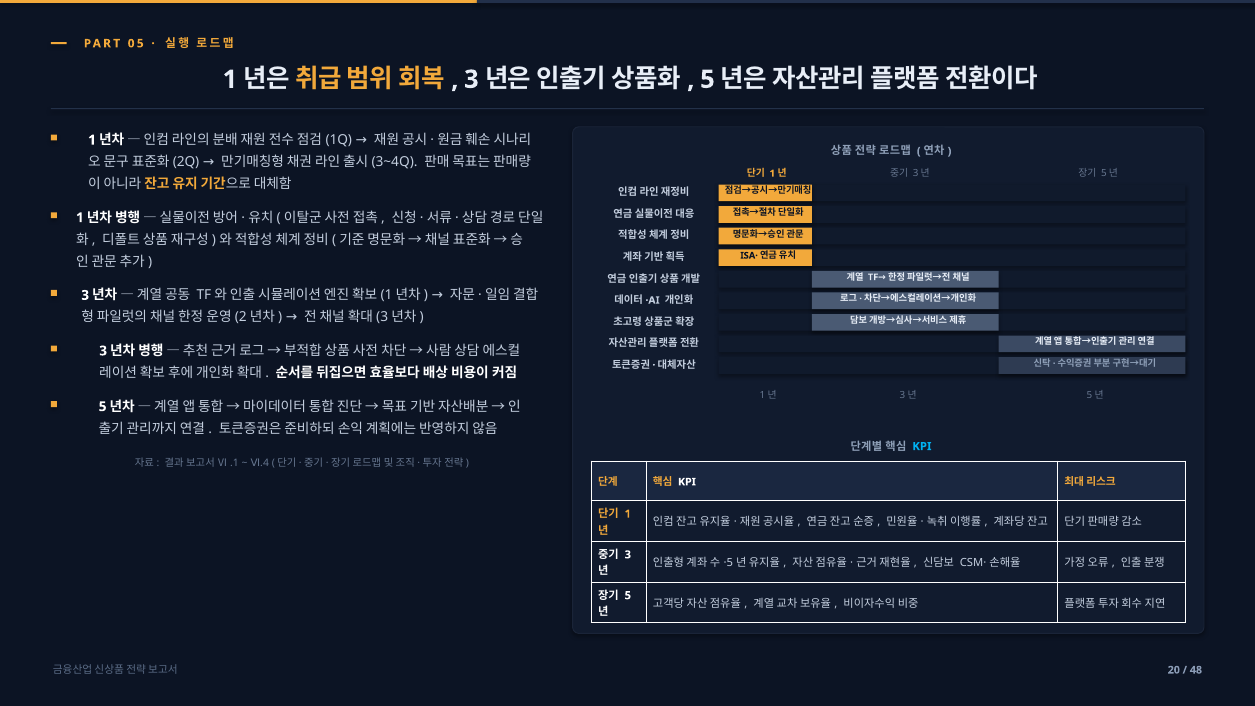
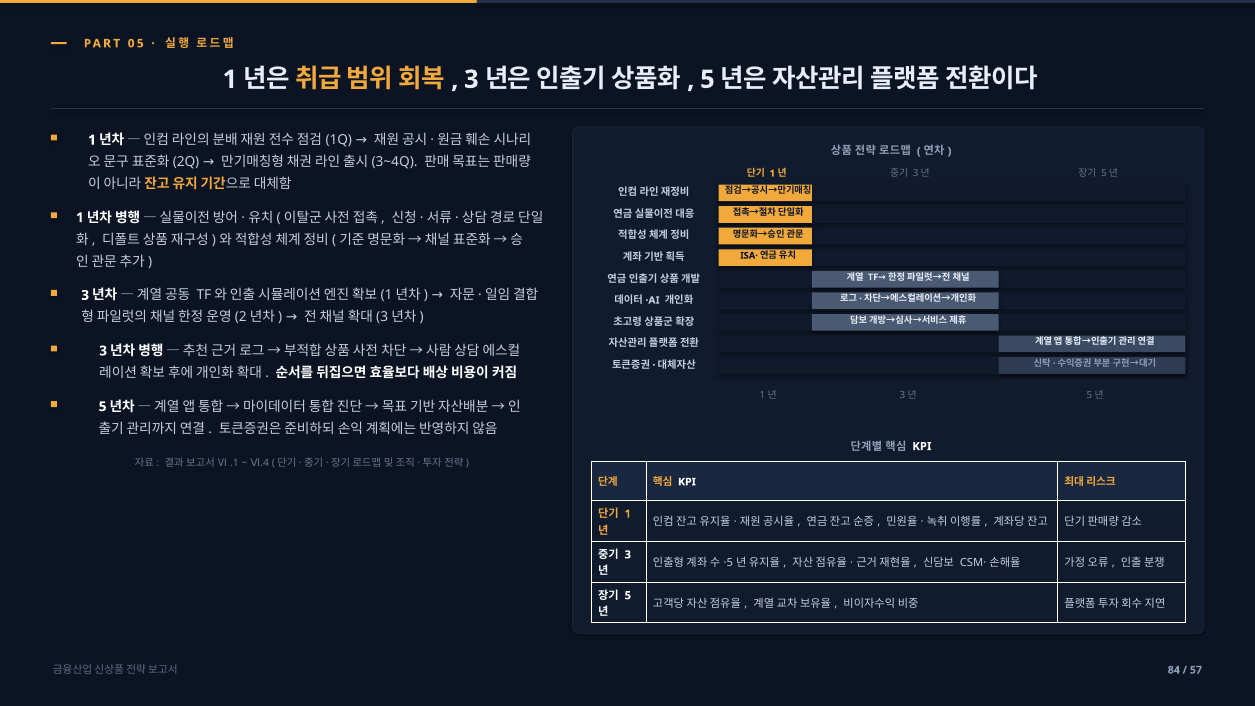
KPI colour: light blue -> white (922, 446)
20: 20 -> 84 (1174, 670)
48: 48 -> 57 (1196, 670)
